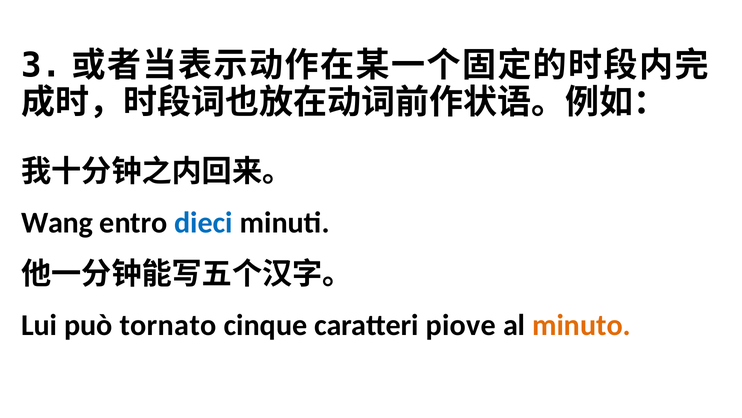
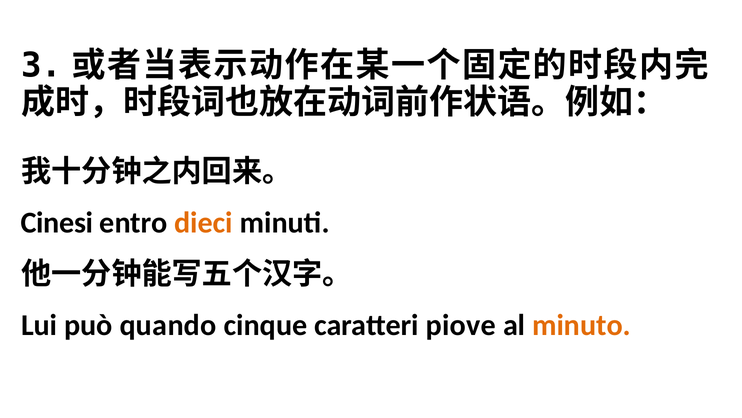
Wang: Wang -> Cinesi (57, 223)
dieci colour: blue -> orange (204, 223)
tornato: tornato -> quando (168, 325)
